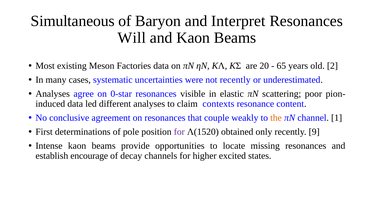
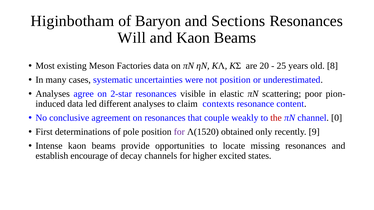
Simultaneous: Simultaneous -> Higinbotham (73, 21)
Interpret: Interpret -> Sections (238, 21)
65: 65 -> 25 (281, 66)
2: 2 -> 8 (332, 66)
not recently: recently -> position (235, 80)
0-star: 0-star -> 2-star (121, 94)
the colour: orange -> red (276, 118)
1: 1 -> 0 (337, 118)
